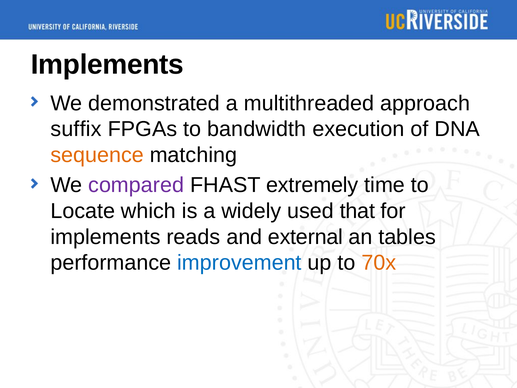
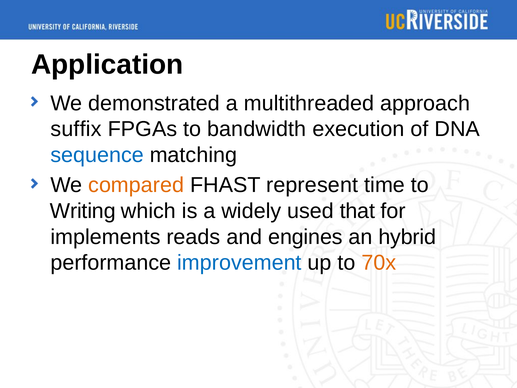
Implements: Implements -> Application (107, 64)
sequence colour: orange -> blue (97, 155)
compared colour: purple -> orange (136, 185)
extremely: extremely -> represent (312, 185)
Locate: Locate -> Writing (83, 211)
external: external -> engines (305, 237)
tables: tables -> hybrid (407, 237)
